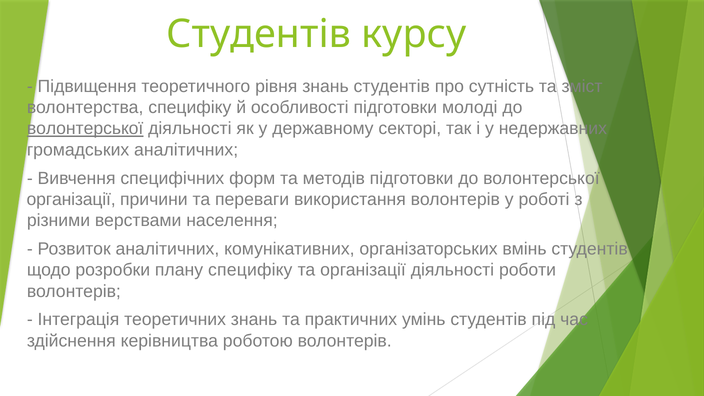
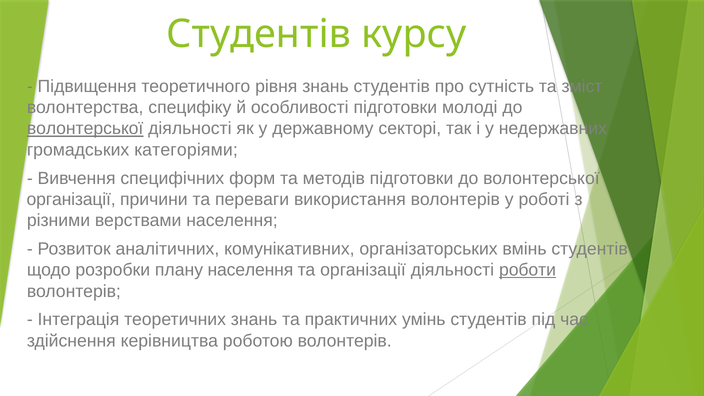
громадських аналітичних: аналітичних -> категоріями (186, 150)
плану специфіку: специфіку -> населення (250, 270)
роботи underline: none -> present (528, 270)
